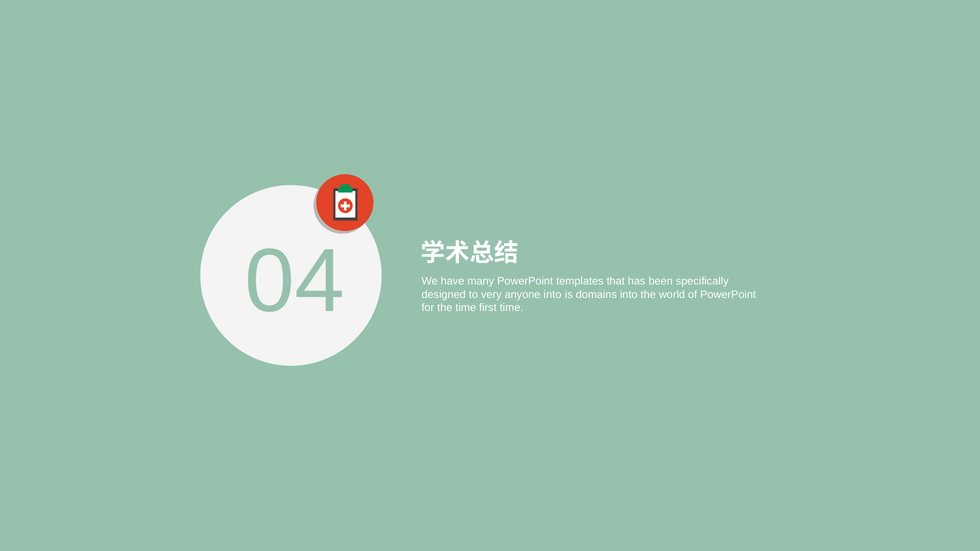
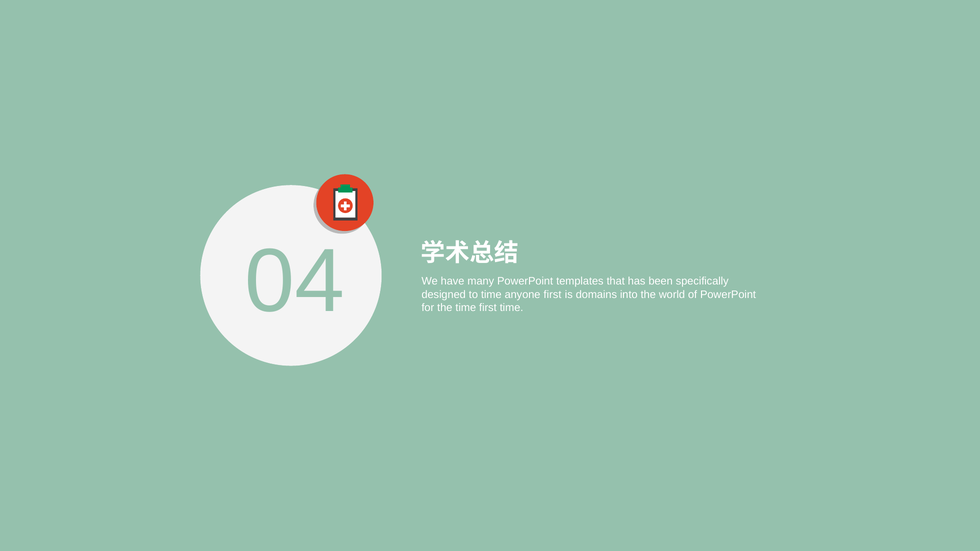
to very: very -> time (491, 294)
anyone into: into -> first (553, 294)
